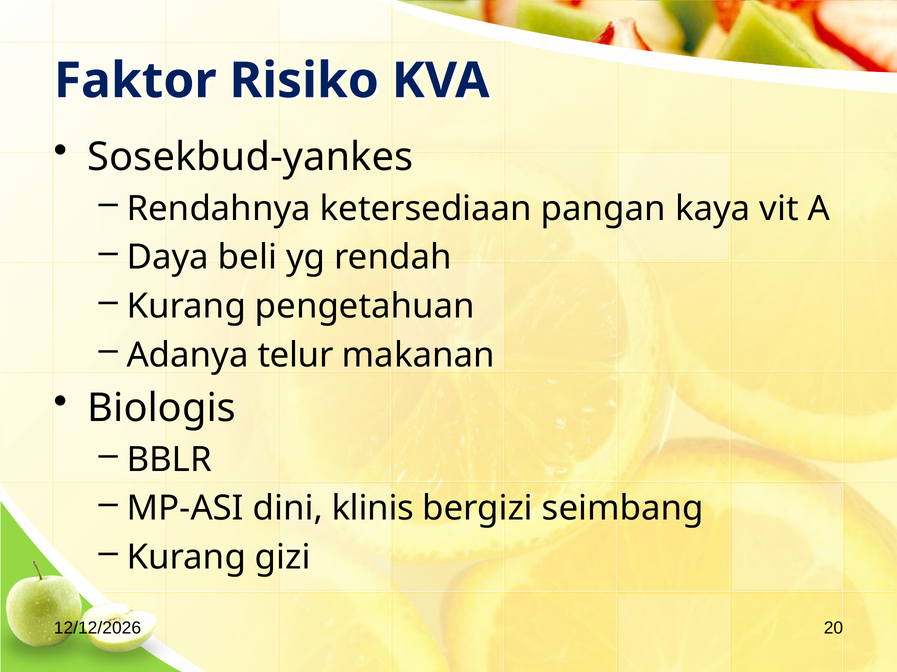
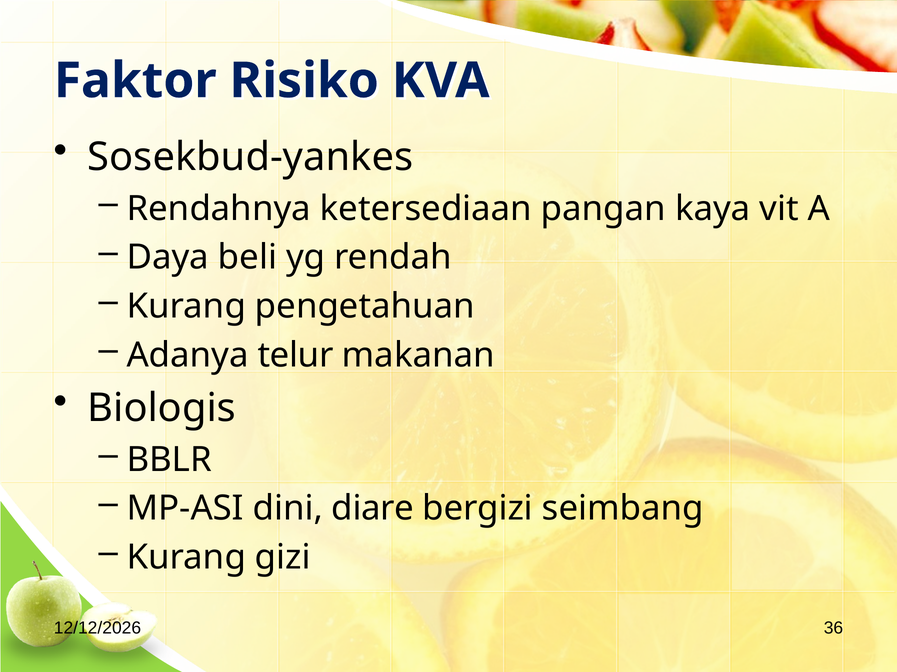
klinis: klinis -> diare (373, 509)
20: 20 -> 36 (833, 629)
